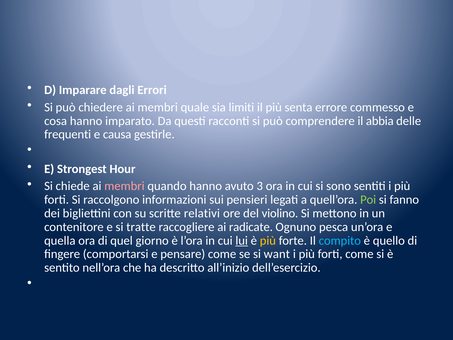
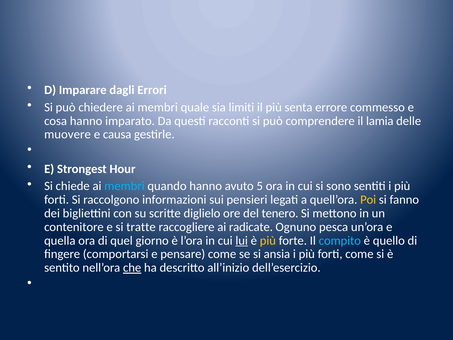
abbia: abbia -> lamia (380, 121)
frequenti: frequenti -> muovere (68, 134)
membri colour: pink -> light blue (124, 186)
3: 3 -> 5 (260, 186)
Poi colour: light green -> yellow (368, 200)
relativi: relativi -> diglielo (202, 213)
violino: violino -> tenero (280, 213)
want: want -> ansia (277, 254)
che underline: none -> present (132, 268)
